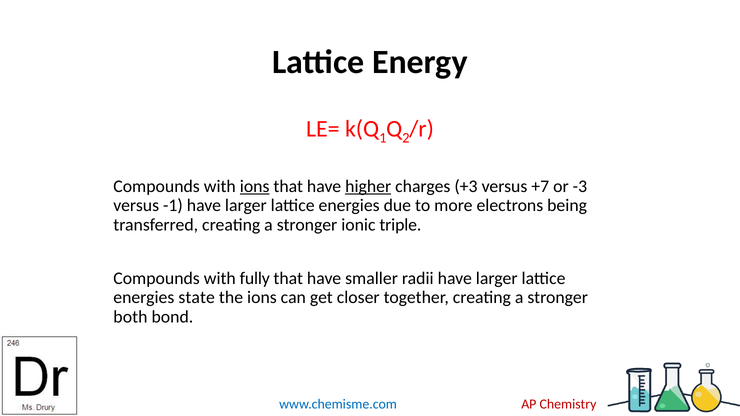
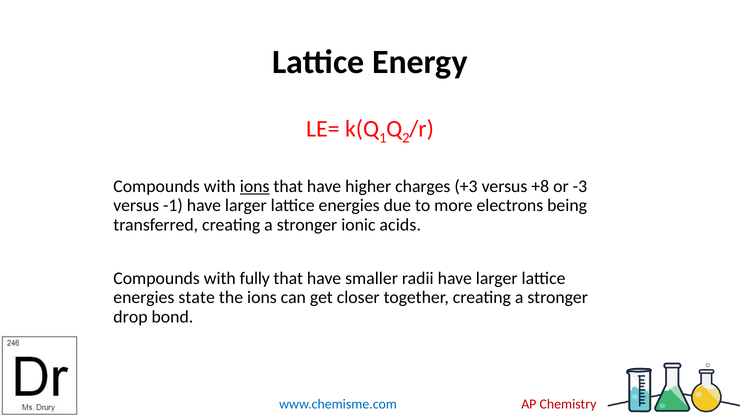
higher underline: present -> none (368, 187)
+7: +7 -> +8 (540, 187)
triple: triple -> acids (400, 225)
both: both -> drop (130, 317)
